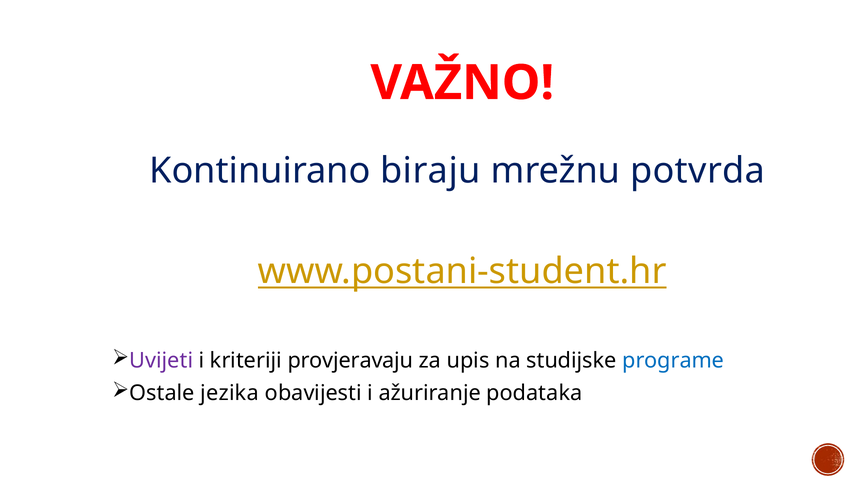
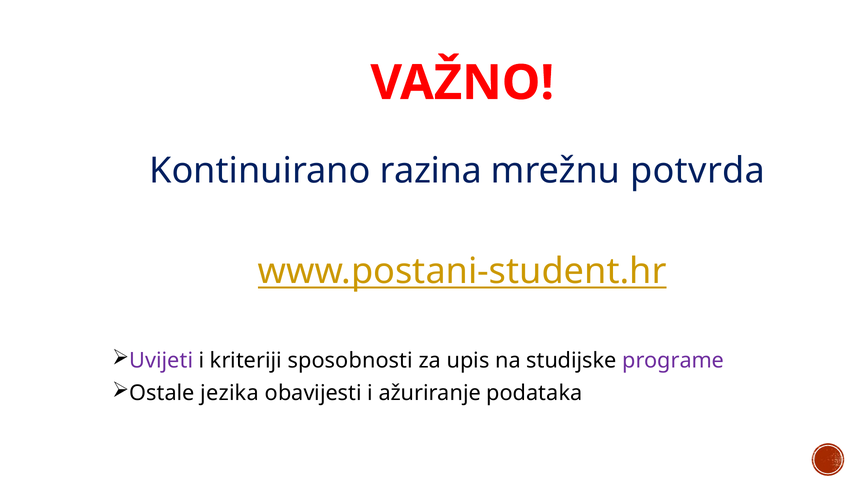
biraju: biraju -> razina (431, 171)
provjeravaju: provjeravaju -> sposobnosti (350, 361)
programe colour: blue -> purple (673, 361)
